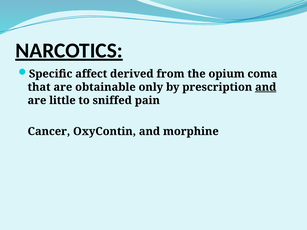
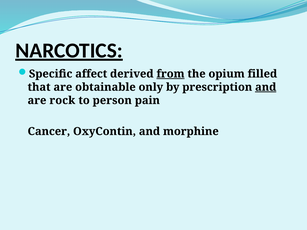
from underline: none -> present (170, 74)
coma: coma -> filled (262, 74)
little: little -> rock (62, 101)
sniffed: sniffed -> person (112, 101)
